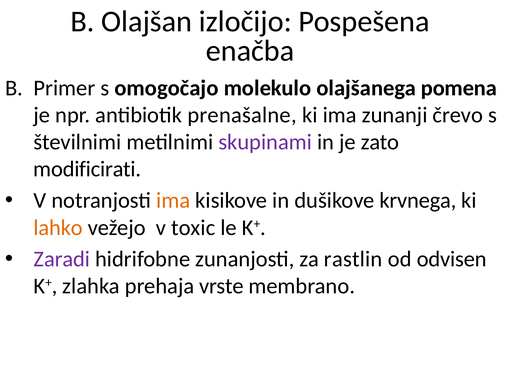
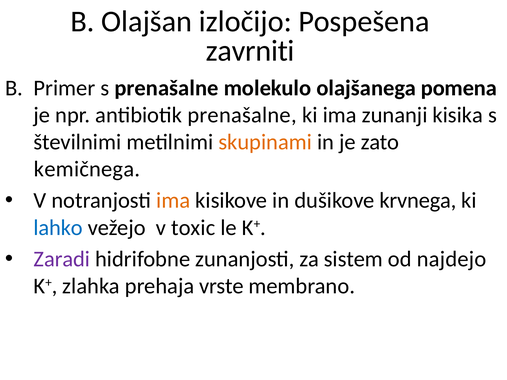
enačba: enačba -> zavrniti (250, 51)
s omogočajo: omogočajo -> prenašalne (166, 88)
črevo: črevo -> kisika (458, 115)
skupinami colour: purple -> orange (265, 142)
modificirati: modificirati -> kemičnega (87, 169)
lahko colour: orange -> blue (58, 228)
rastlin: rastlin -> sistem (353, 259)
odvisen: odvisen -> najdejo (451, 259)
